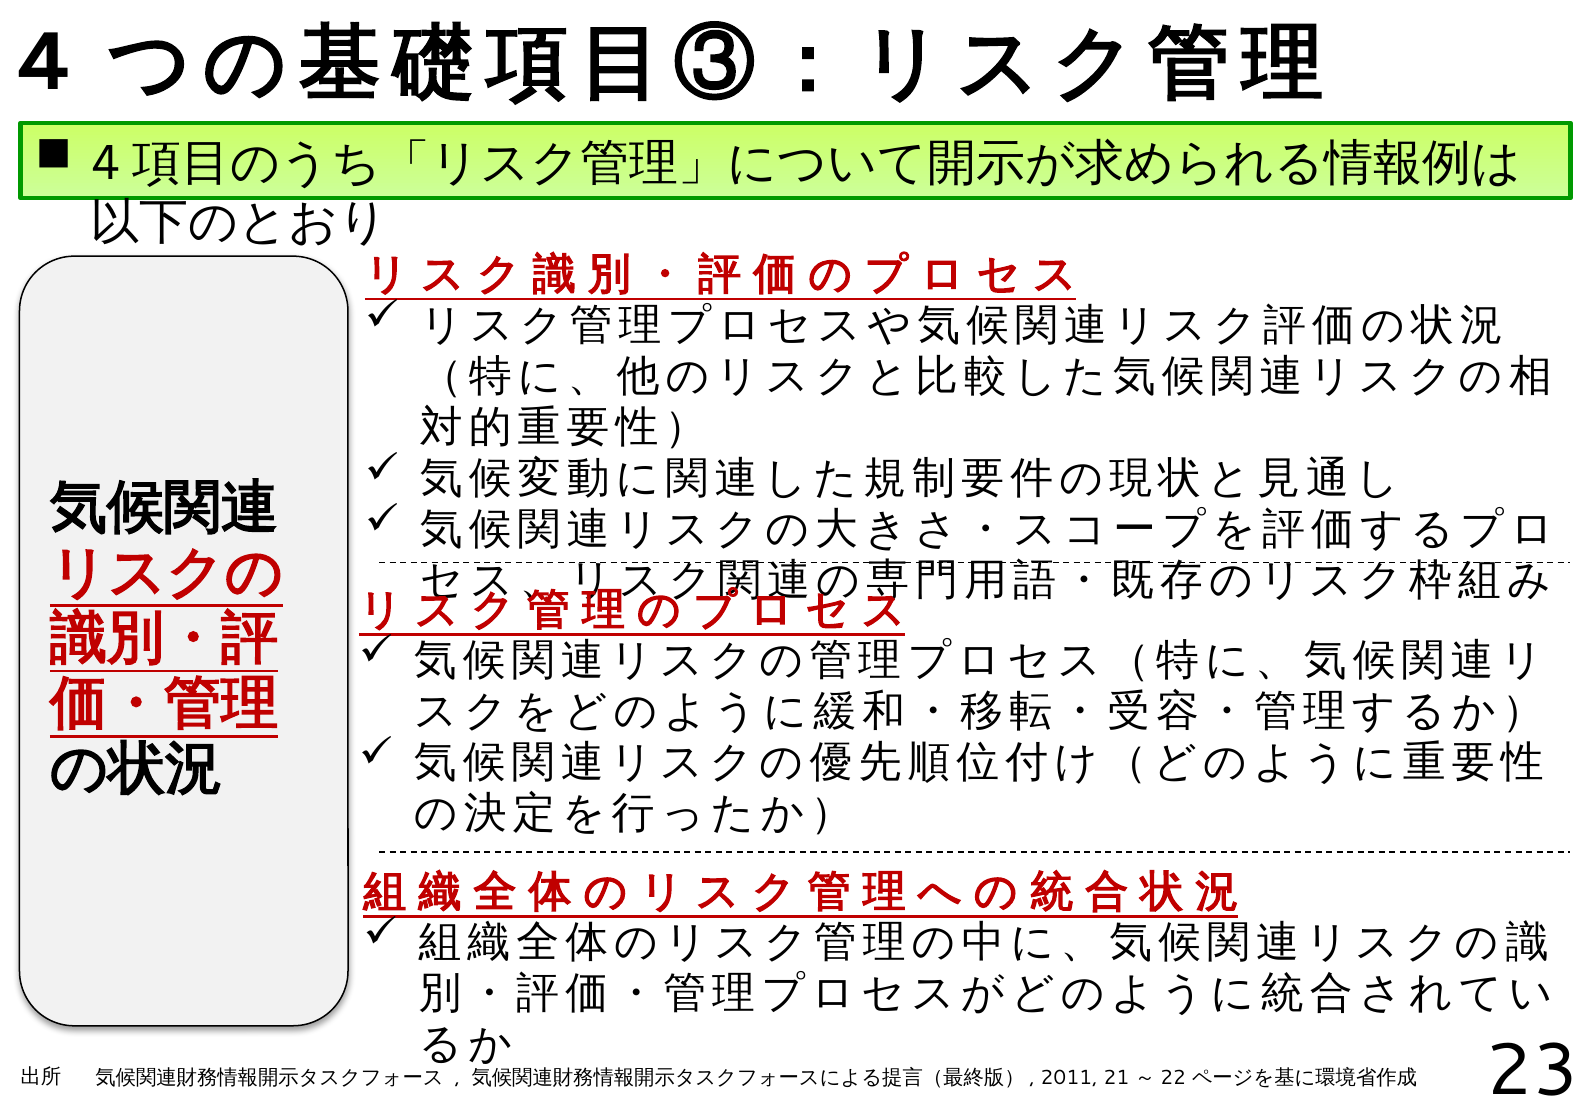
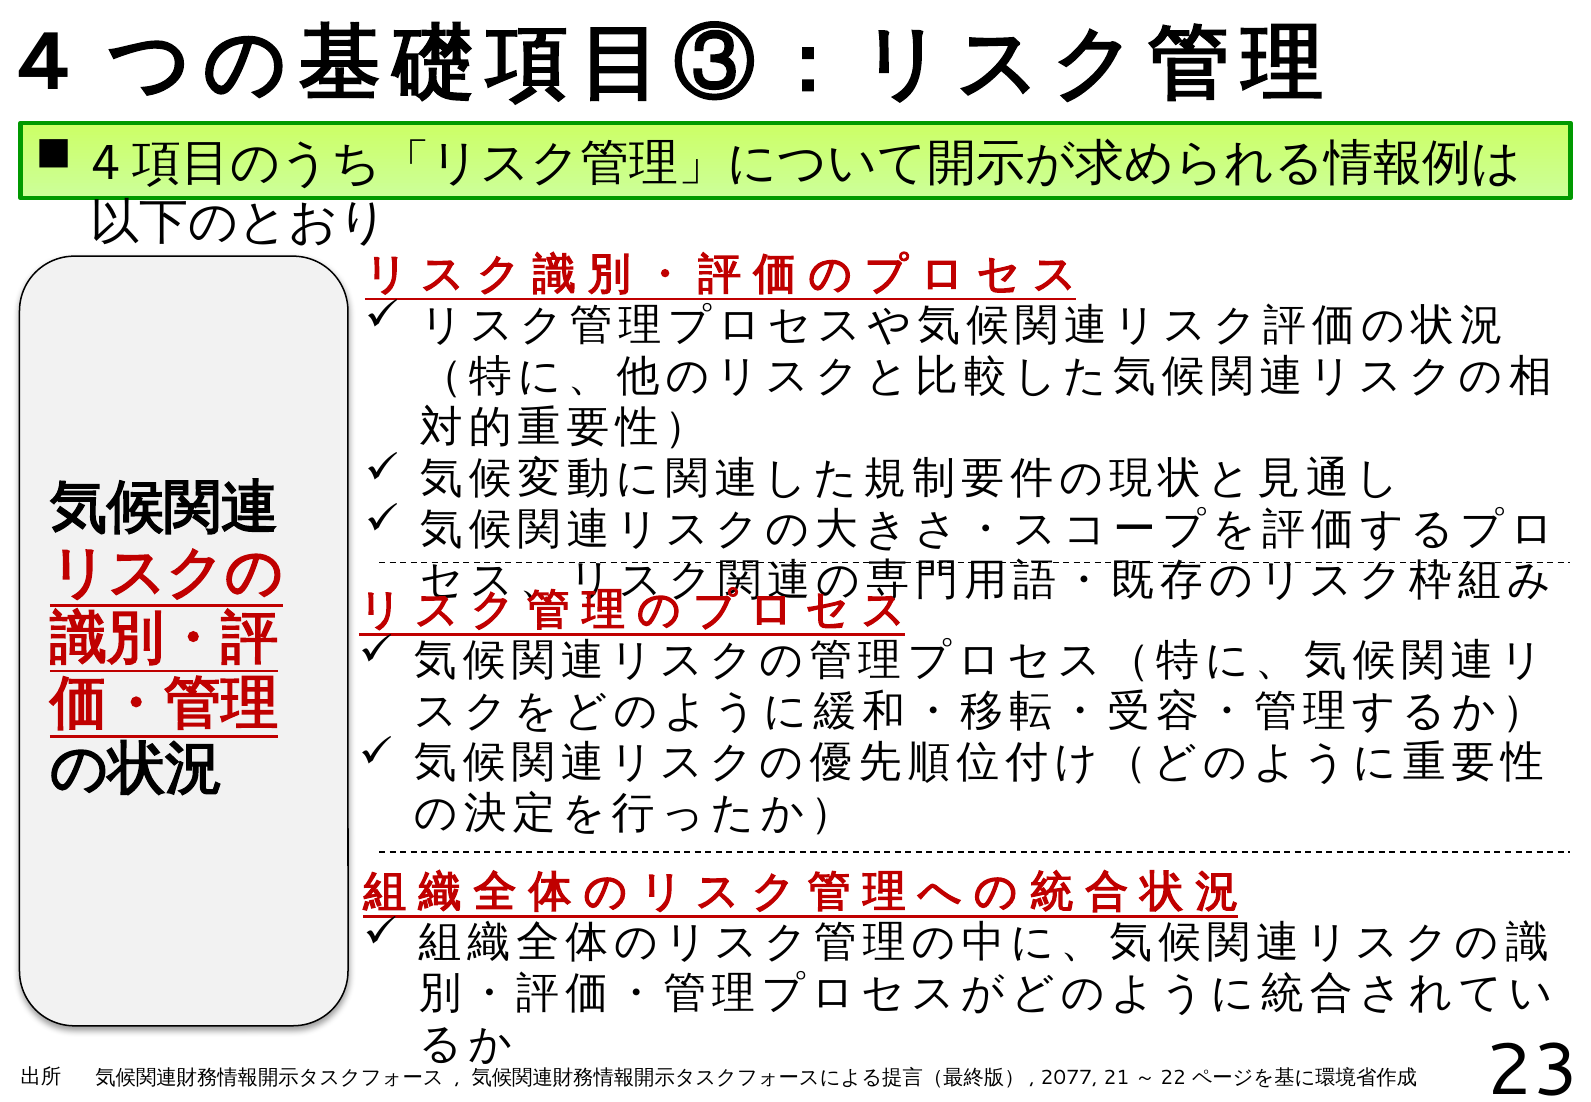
2011: 2011 -> 2077 (1069, 1077)
